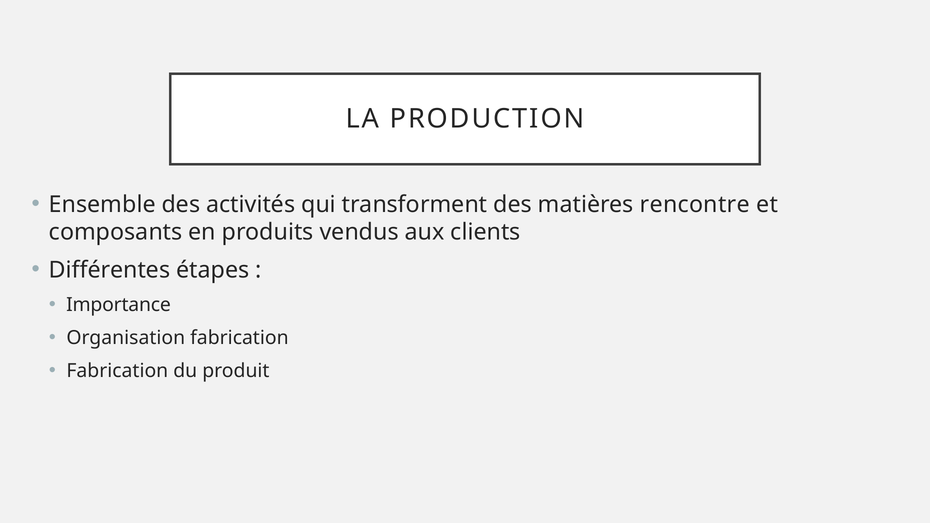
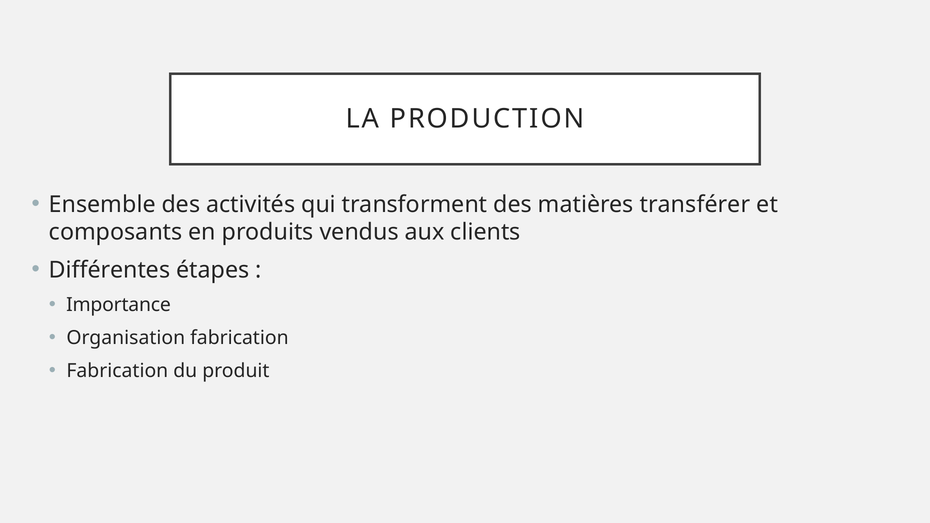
rencontre: rencontre -> transférer (695, 204)
